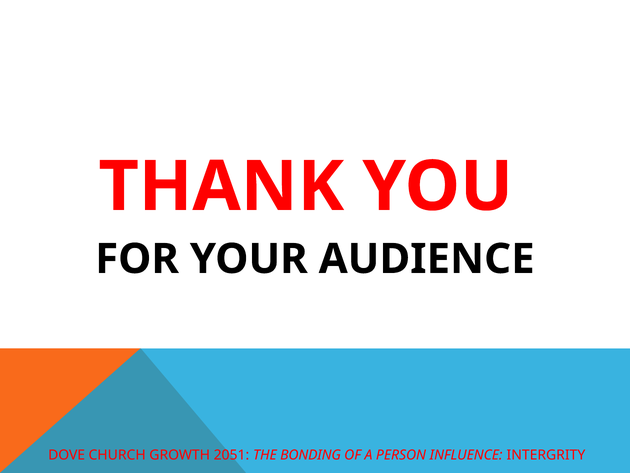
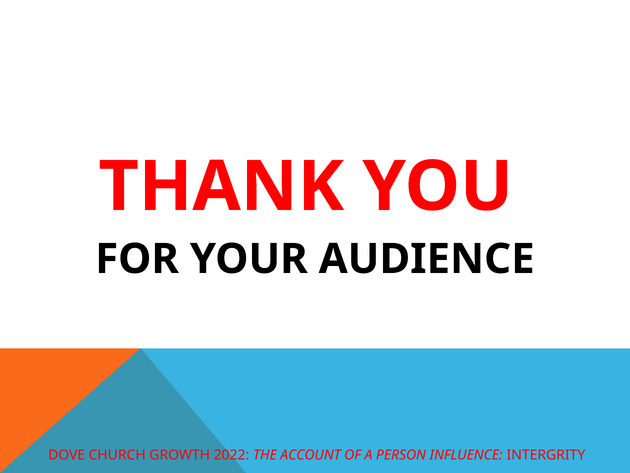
2051: 2051 -> 2022 (231, 455)
BONDING: BONDING -> ACCOUNT (311, 455)
